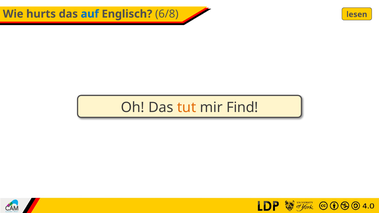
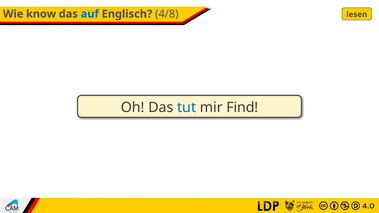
hurts: hurts -> know (41, 14)
6/8: 6/8 -> 4/8 (167, 14)
tut colour: orange -> blue (187, 107)
